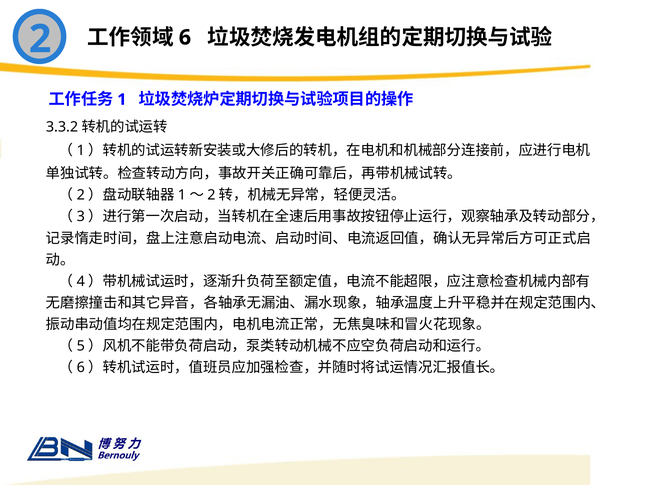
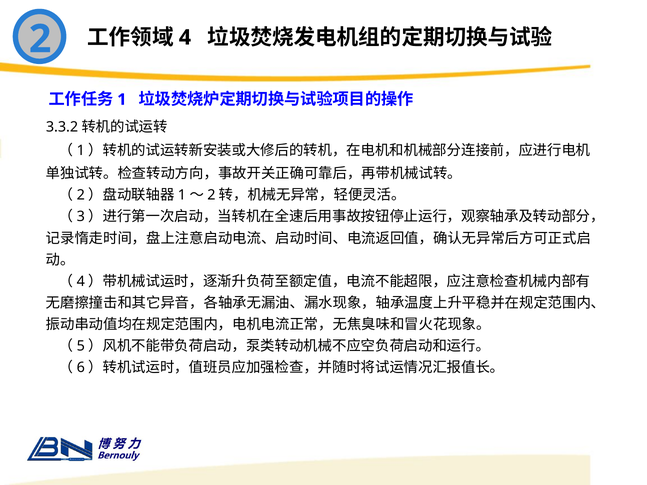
6: 6 -> 4 (185, 37)
